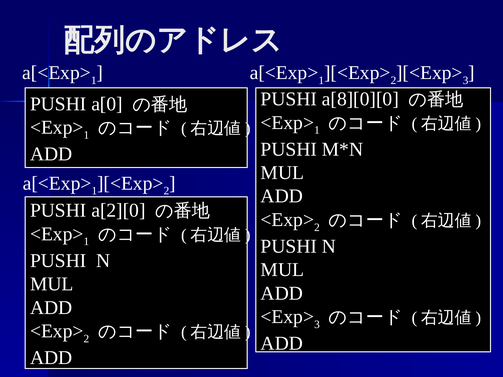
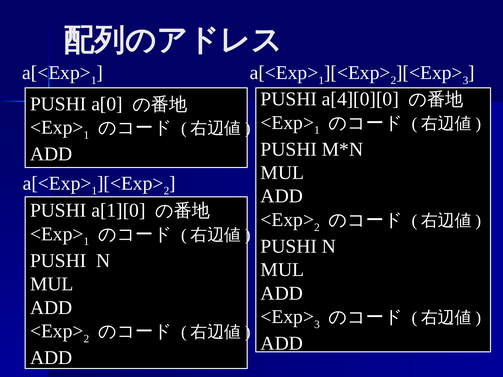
a[8][0][0: a[8][0][0 -> a[4][0][0 (360, 99)
a[2][0: a[2][0 -> a[1][0 (118, 211)
